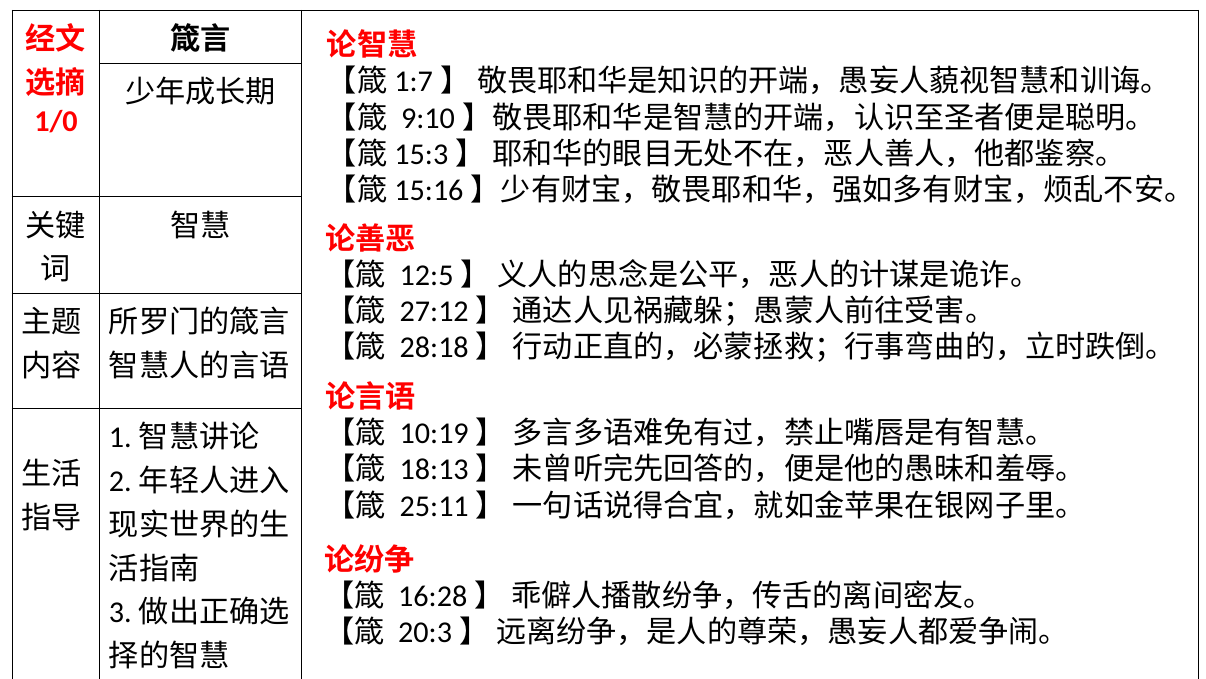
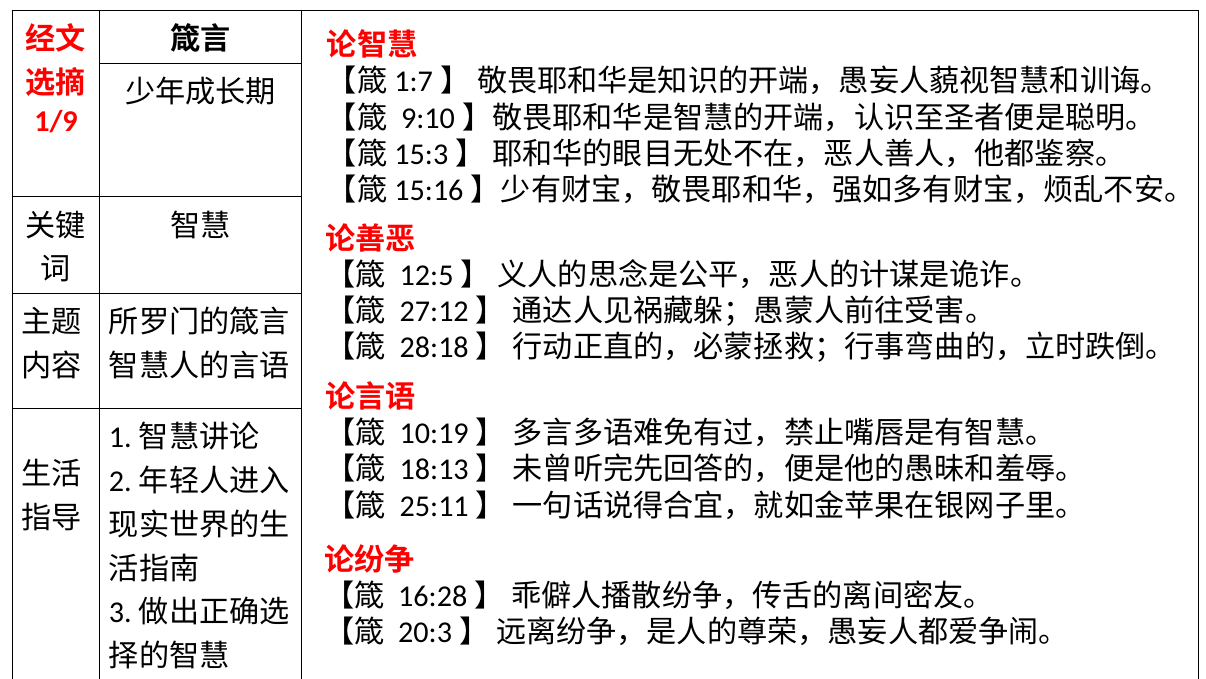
1/0: 1/0 -> 1/9 (56, 121)
